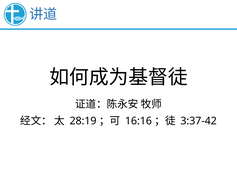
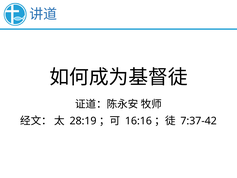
3:37-42: 3:37-42 -> 7:37-42 (199, 121)
